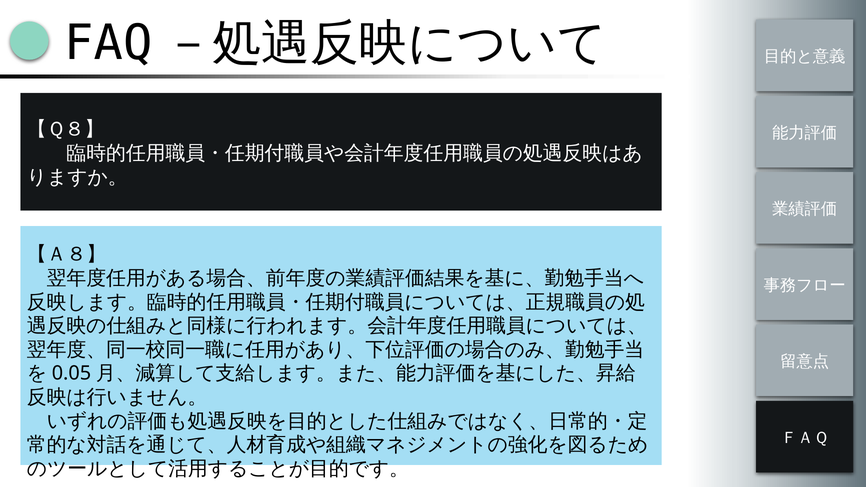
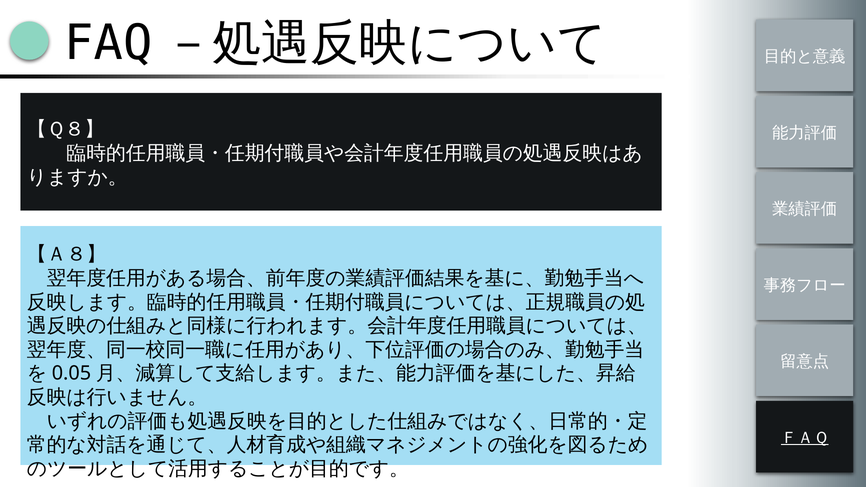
ＦＡＱ underline: none -> present (805, 438)
